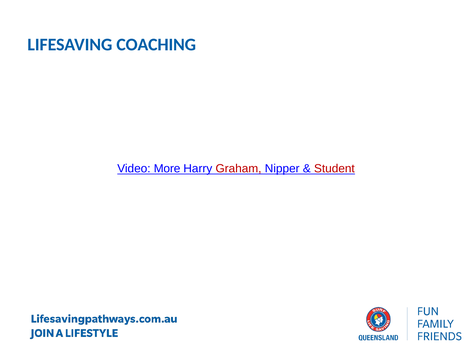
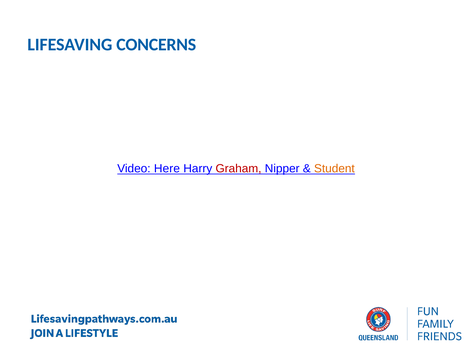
COACHING: COACHING -> CONCERNS (156, 45)
More: More -> Here (167, 169)
Student colour: red -> orange (334, 169)
